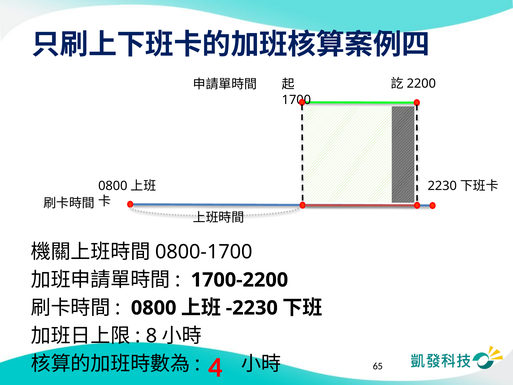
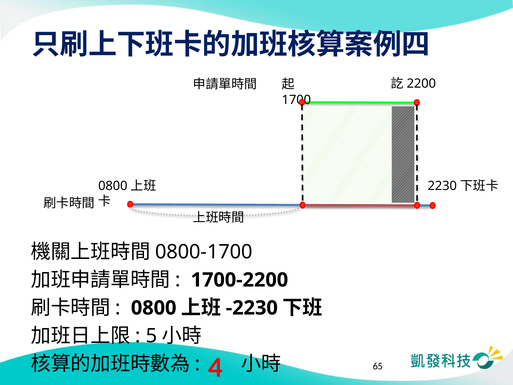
8: 8 -> 5 (151, 336)
